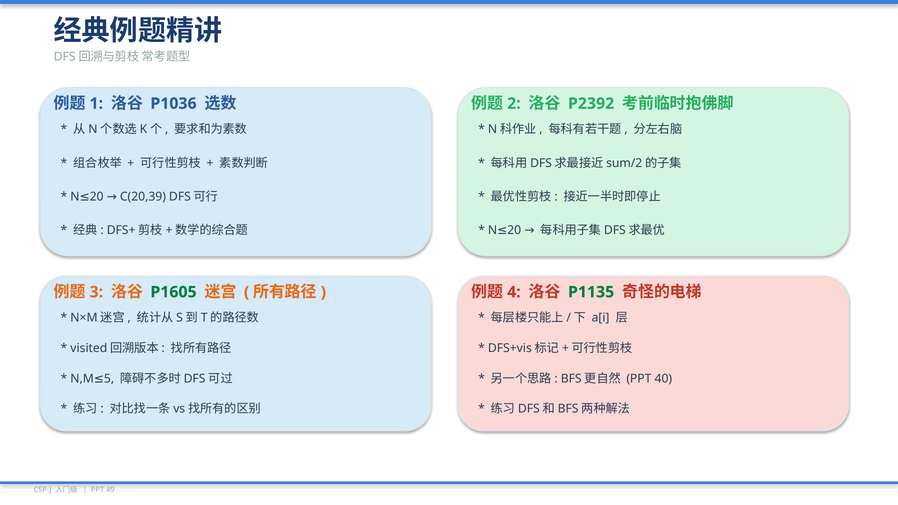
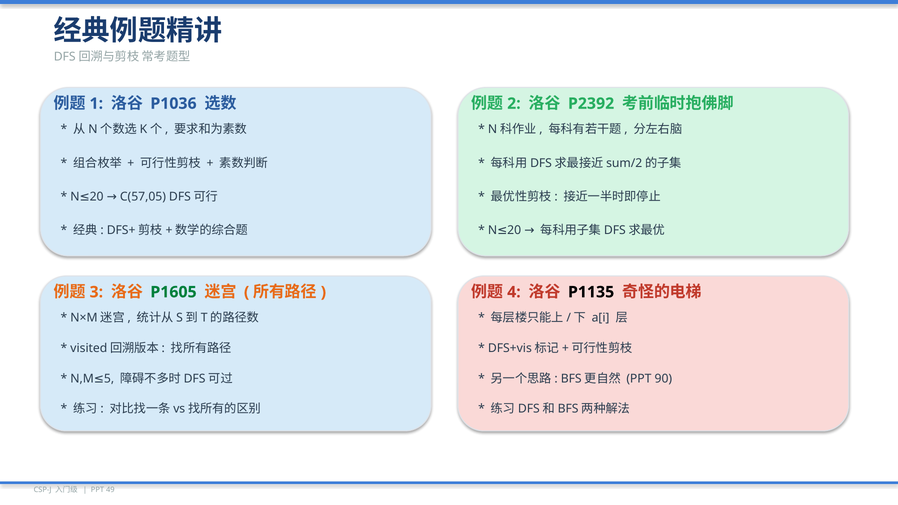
C(20,39: C(20,39 -> C(57,05 (143, 197)
P1135 colour: green -> black (591, 292)
40: 40 -> 90 (663, 379)
